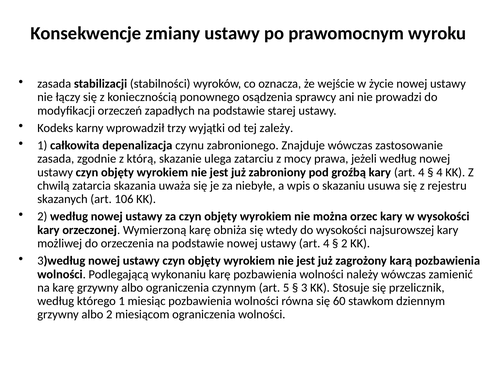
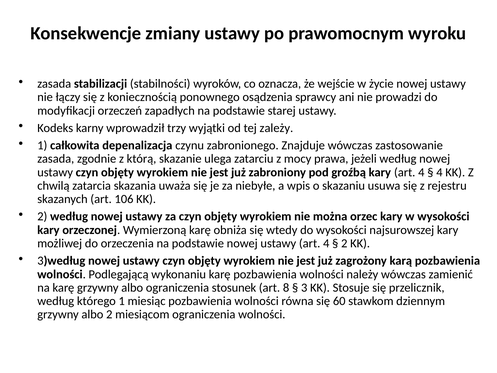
czynnym: czynnym -> stosunek (234, 287)
5: 5 -> 8 (286, 287)
